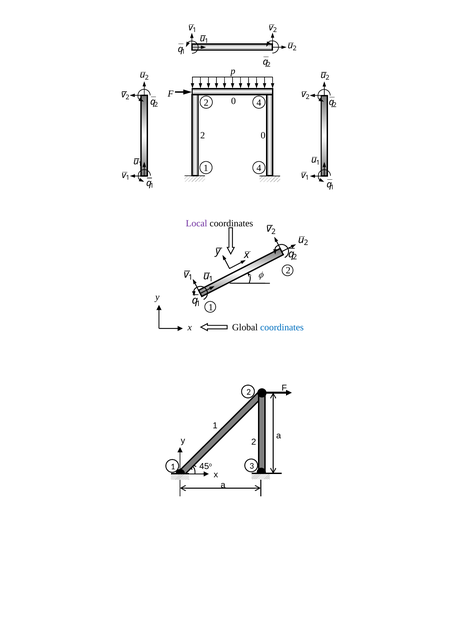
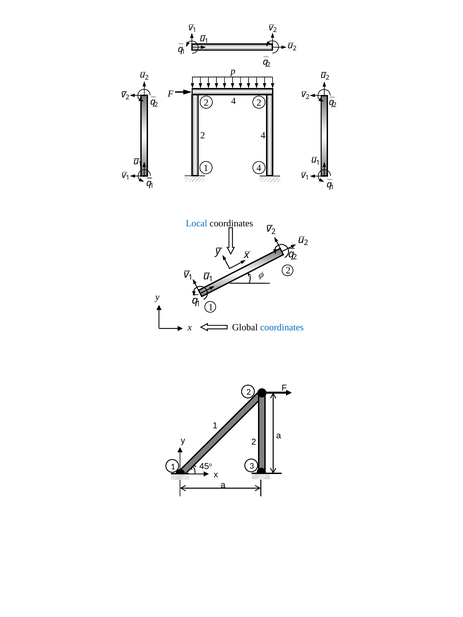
2 4: 4 -> 2 (259, 103)
0: 0 -> 4 (233, 101)
0: 0 -> 4 (263, 135)
Local colour: purple -> blue (197, 224)
